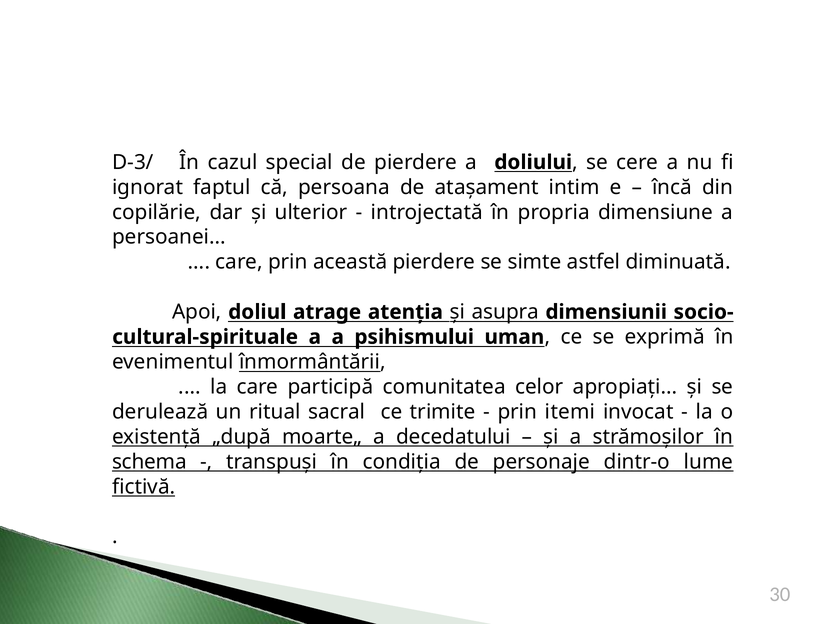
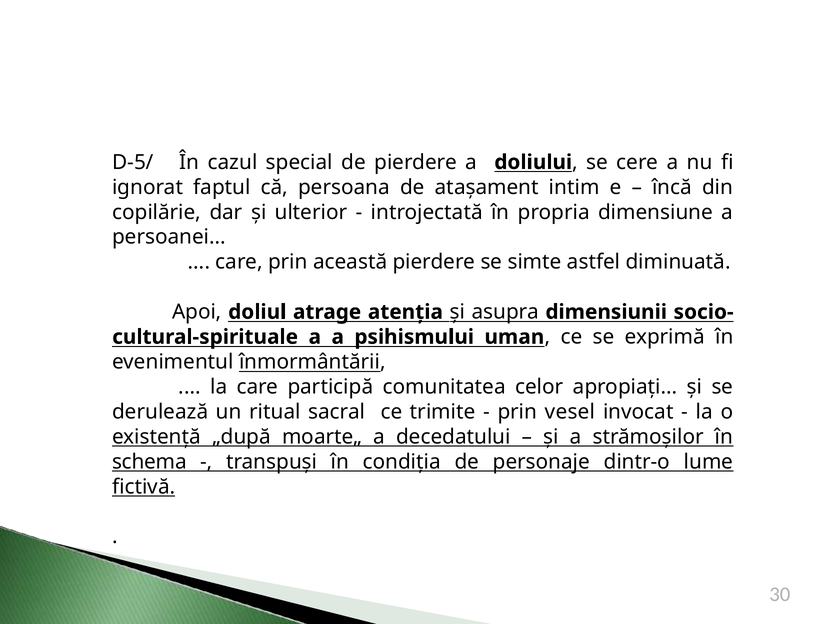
D-3/: D-3/ -> D-5/ (133, 162)
itemi: itemi -> vesel (570, 412)
